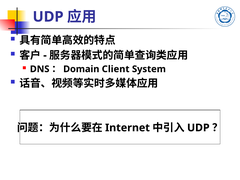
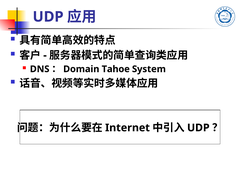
Client: Client -> Tahoe (116, 69)
